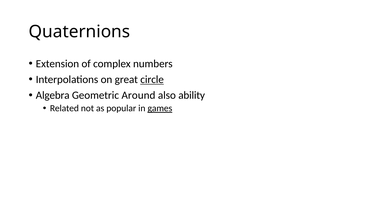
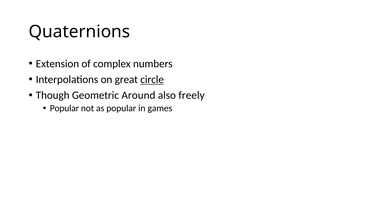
Algebra: Algebra -> Though (53, 95)
ability: ability -> freely (192, 95)
Related: Related -> Popular (64, 108)
games underline: present -> none (160, 108)
